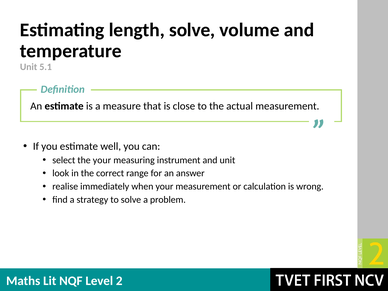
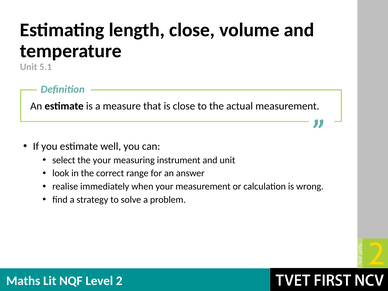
length solve: solve -> close (192, 30)
